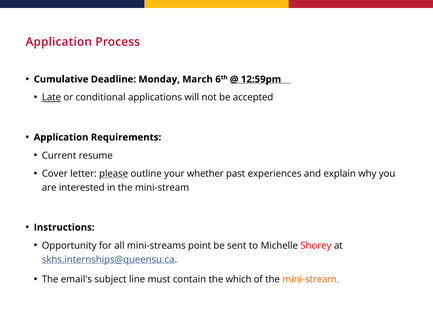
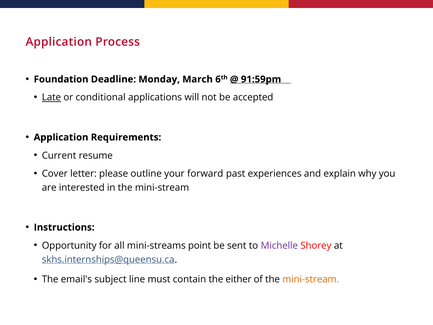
Cumulative: Cumulative -> Foundation (61, 79)
12:59pm: 12:59pm -> 91:59pm (261, 79)
please underline: present -> none (114, 174)
whether: whether -> forward (205, 174)
Michelle colour: black -> purple (279, 245)
which: which -> either (239, 279)
